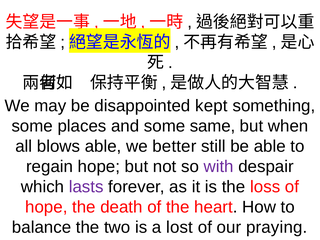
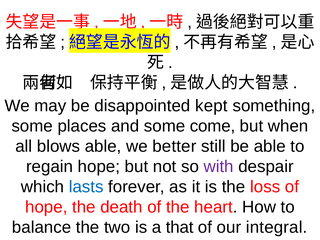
same: same -> come (213, 126)
lasts colour: purple -> blue (86, 187)
lost: lost -> that (180, 227)
praying: praying -> integral (277, 227)
